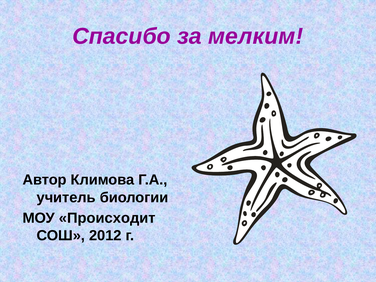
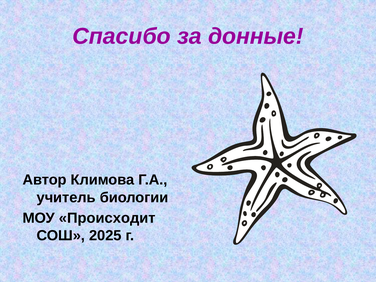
мелким: мелким -> донные (256, 36)
2012: 2012 -> 2025 (105, 236)
